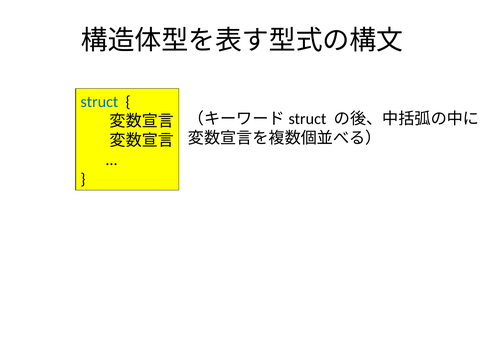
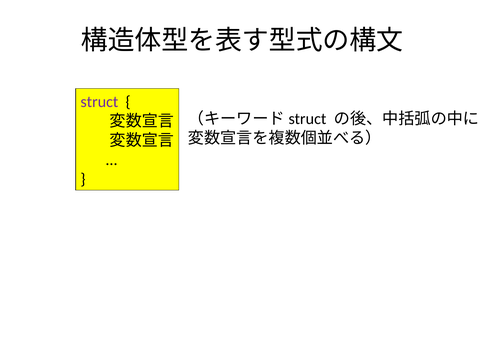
struct colour: blue -> purple (99, 102)
